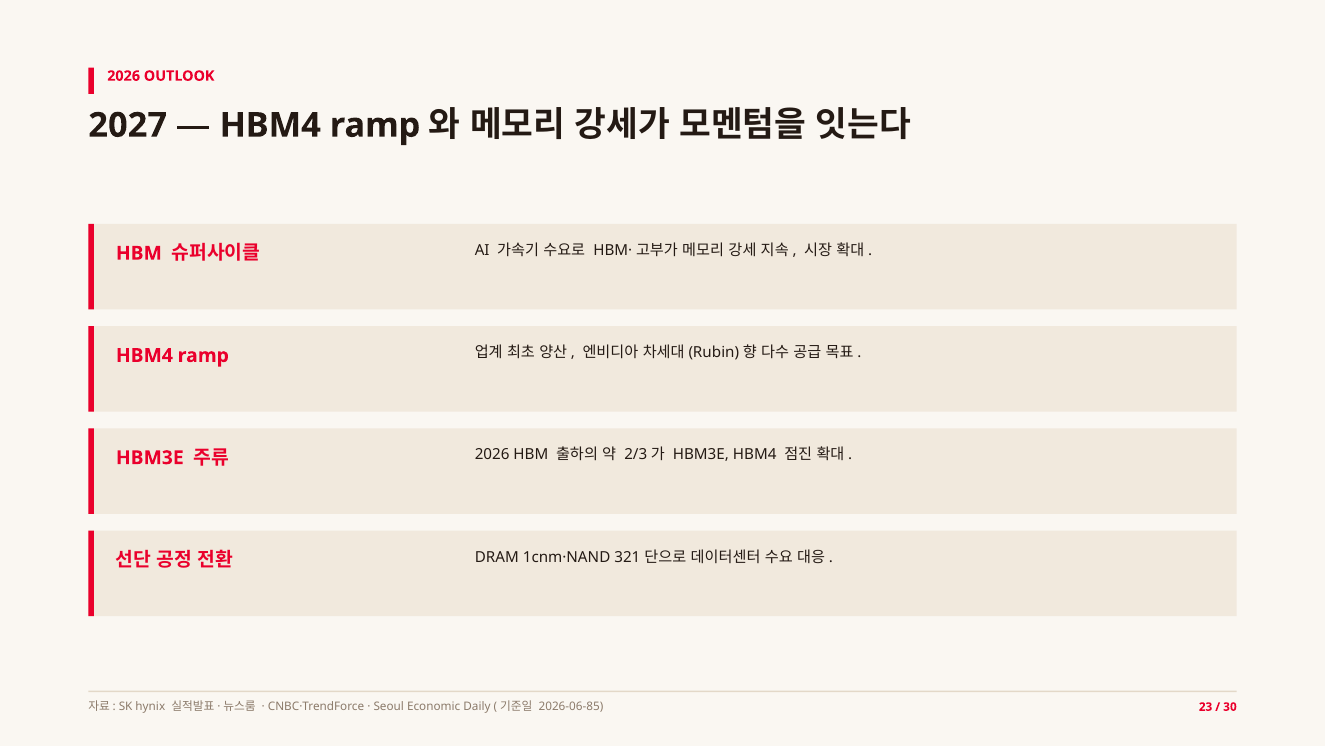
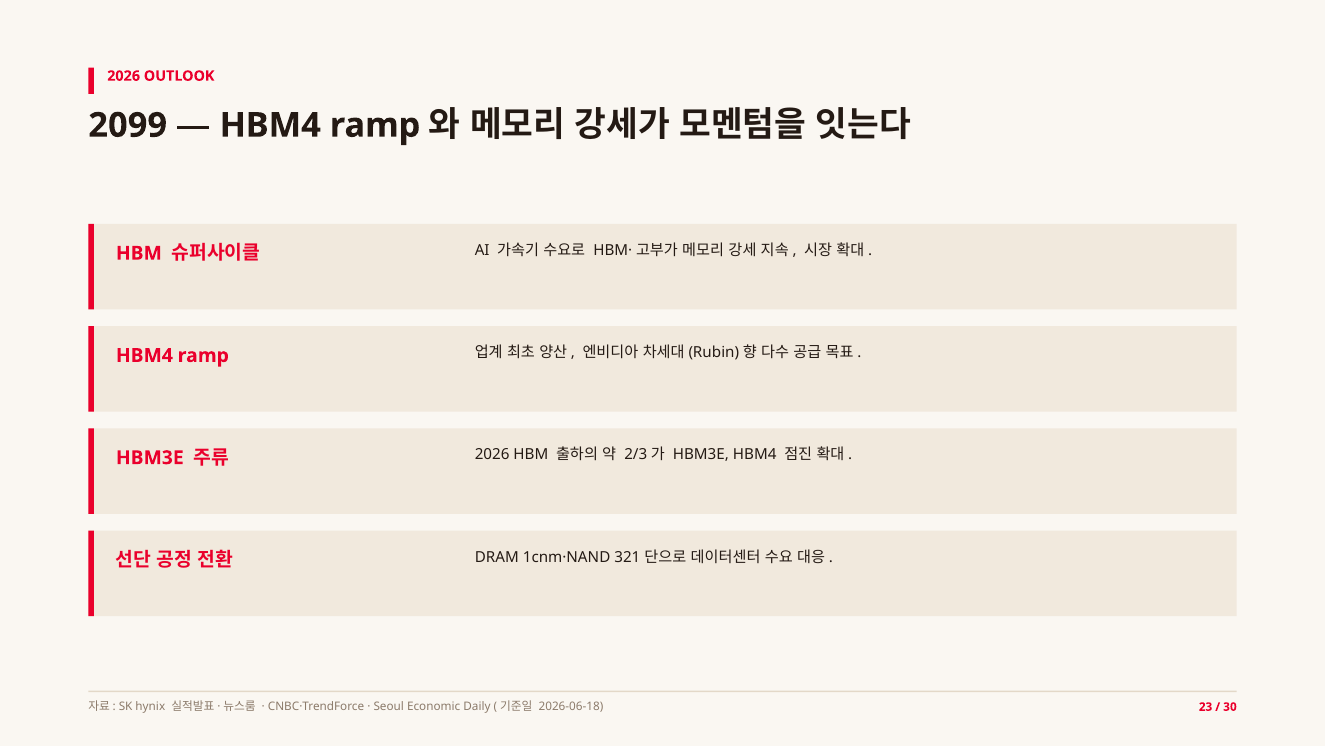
2027: 2027 -> 2099 (128, 125)
2026-06-85: 2026-06-85 -> 2026-06-18 (571, 706)
